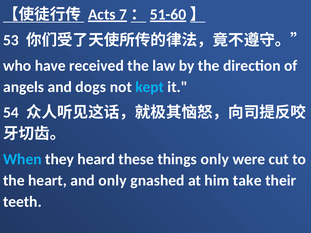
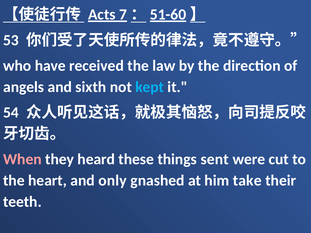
dogs: dogs -> sixth (91, 87)
When colour: light blue -> pink (22, 159)
things only: only -> sent (215, 159)
